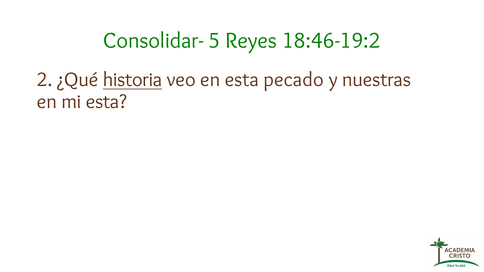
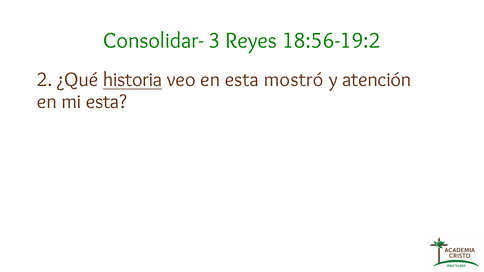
5: 5 -> 3 (215, 41)
18:46-19:2: 18:46-19:2 -> 18:56-19:2 (331, 41)
pecado: pecado -> mostró (294, 80)
nuestras: nuestras -> atención (377, 80)
